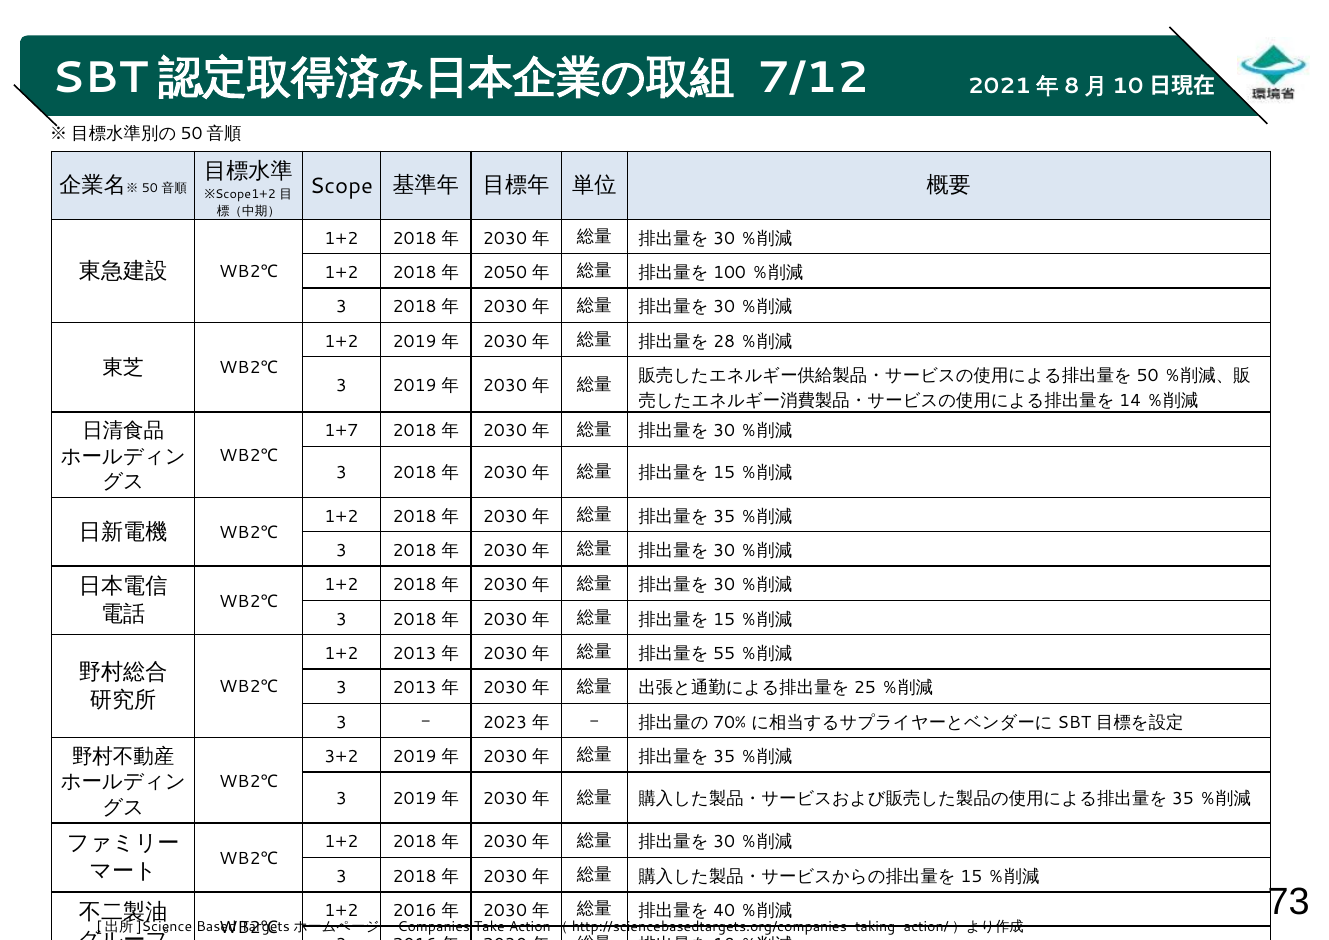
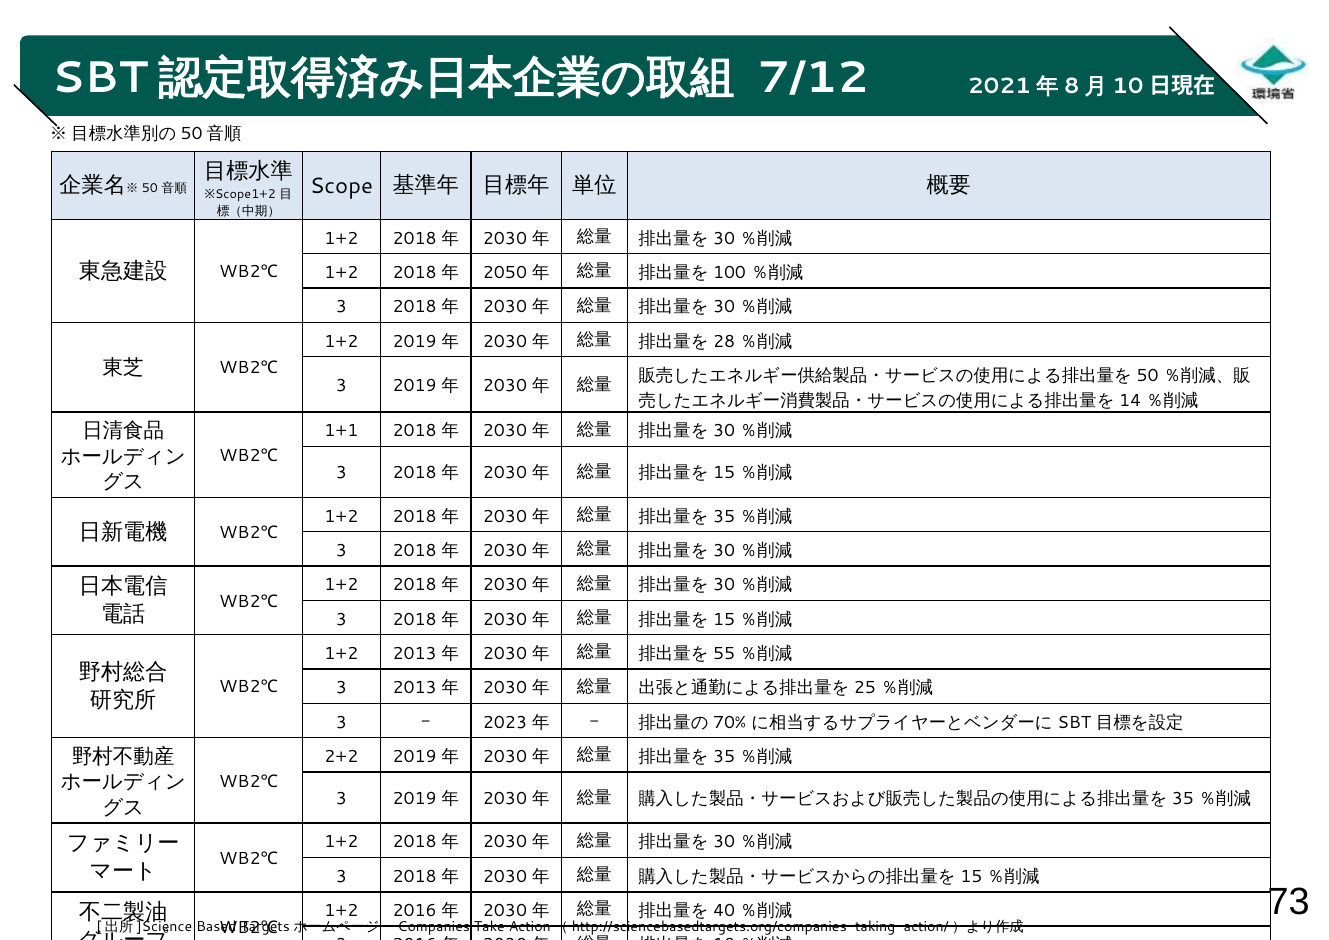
1+7: 1+7 -> 1+1 (341, 431)
3+2: 3+2 -> 2+2 (341, 757)
